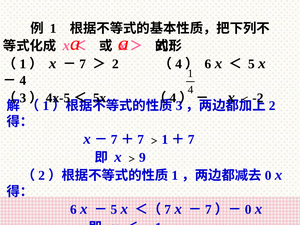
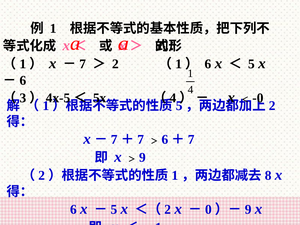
4: 4 -> 1 (179, 64)
4: 4 -> 6 (23, 80)
-2: -2 -> -0 (258, 98)
3: 3 -> 5 (179, 106)
1: 1 -> 6 (165, 140)
0: 0 -> 8 (268, 176)
7: 7 -> 2 (168, 210)
7: 7 -> 0 (208, 210)
0: 0 -> 9 (248, 210)
